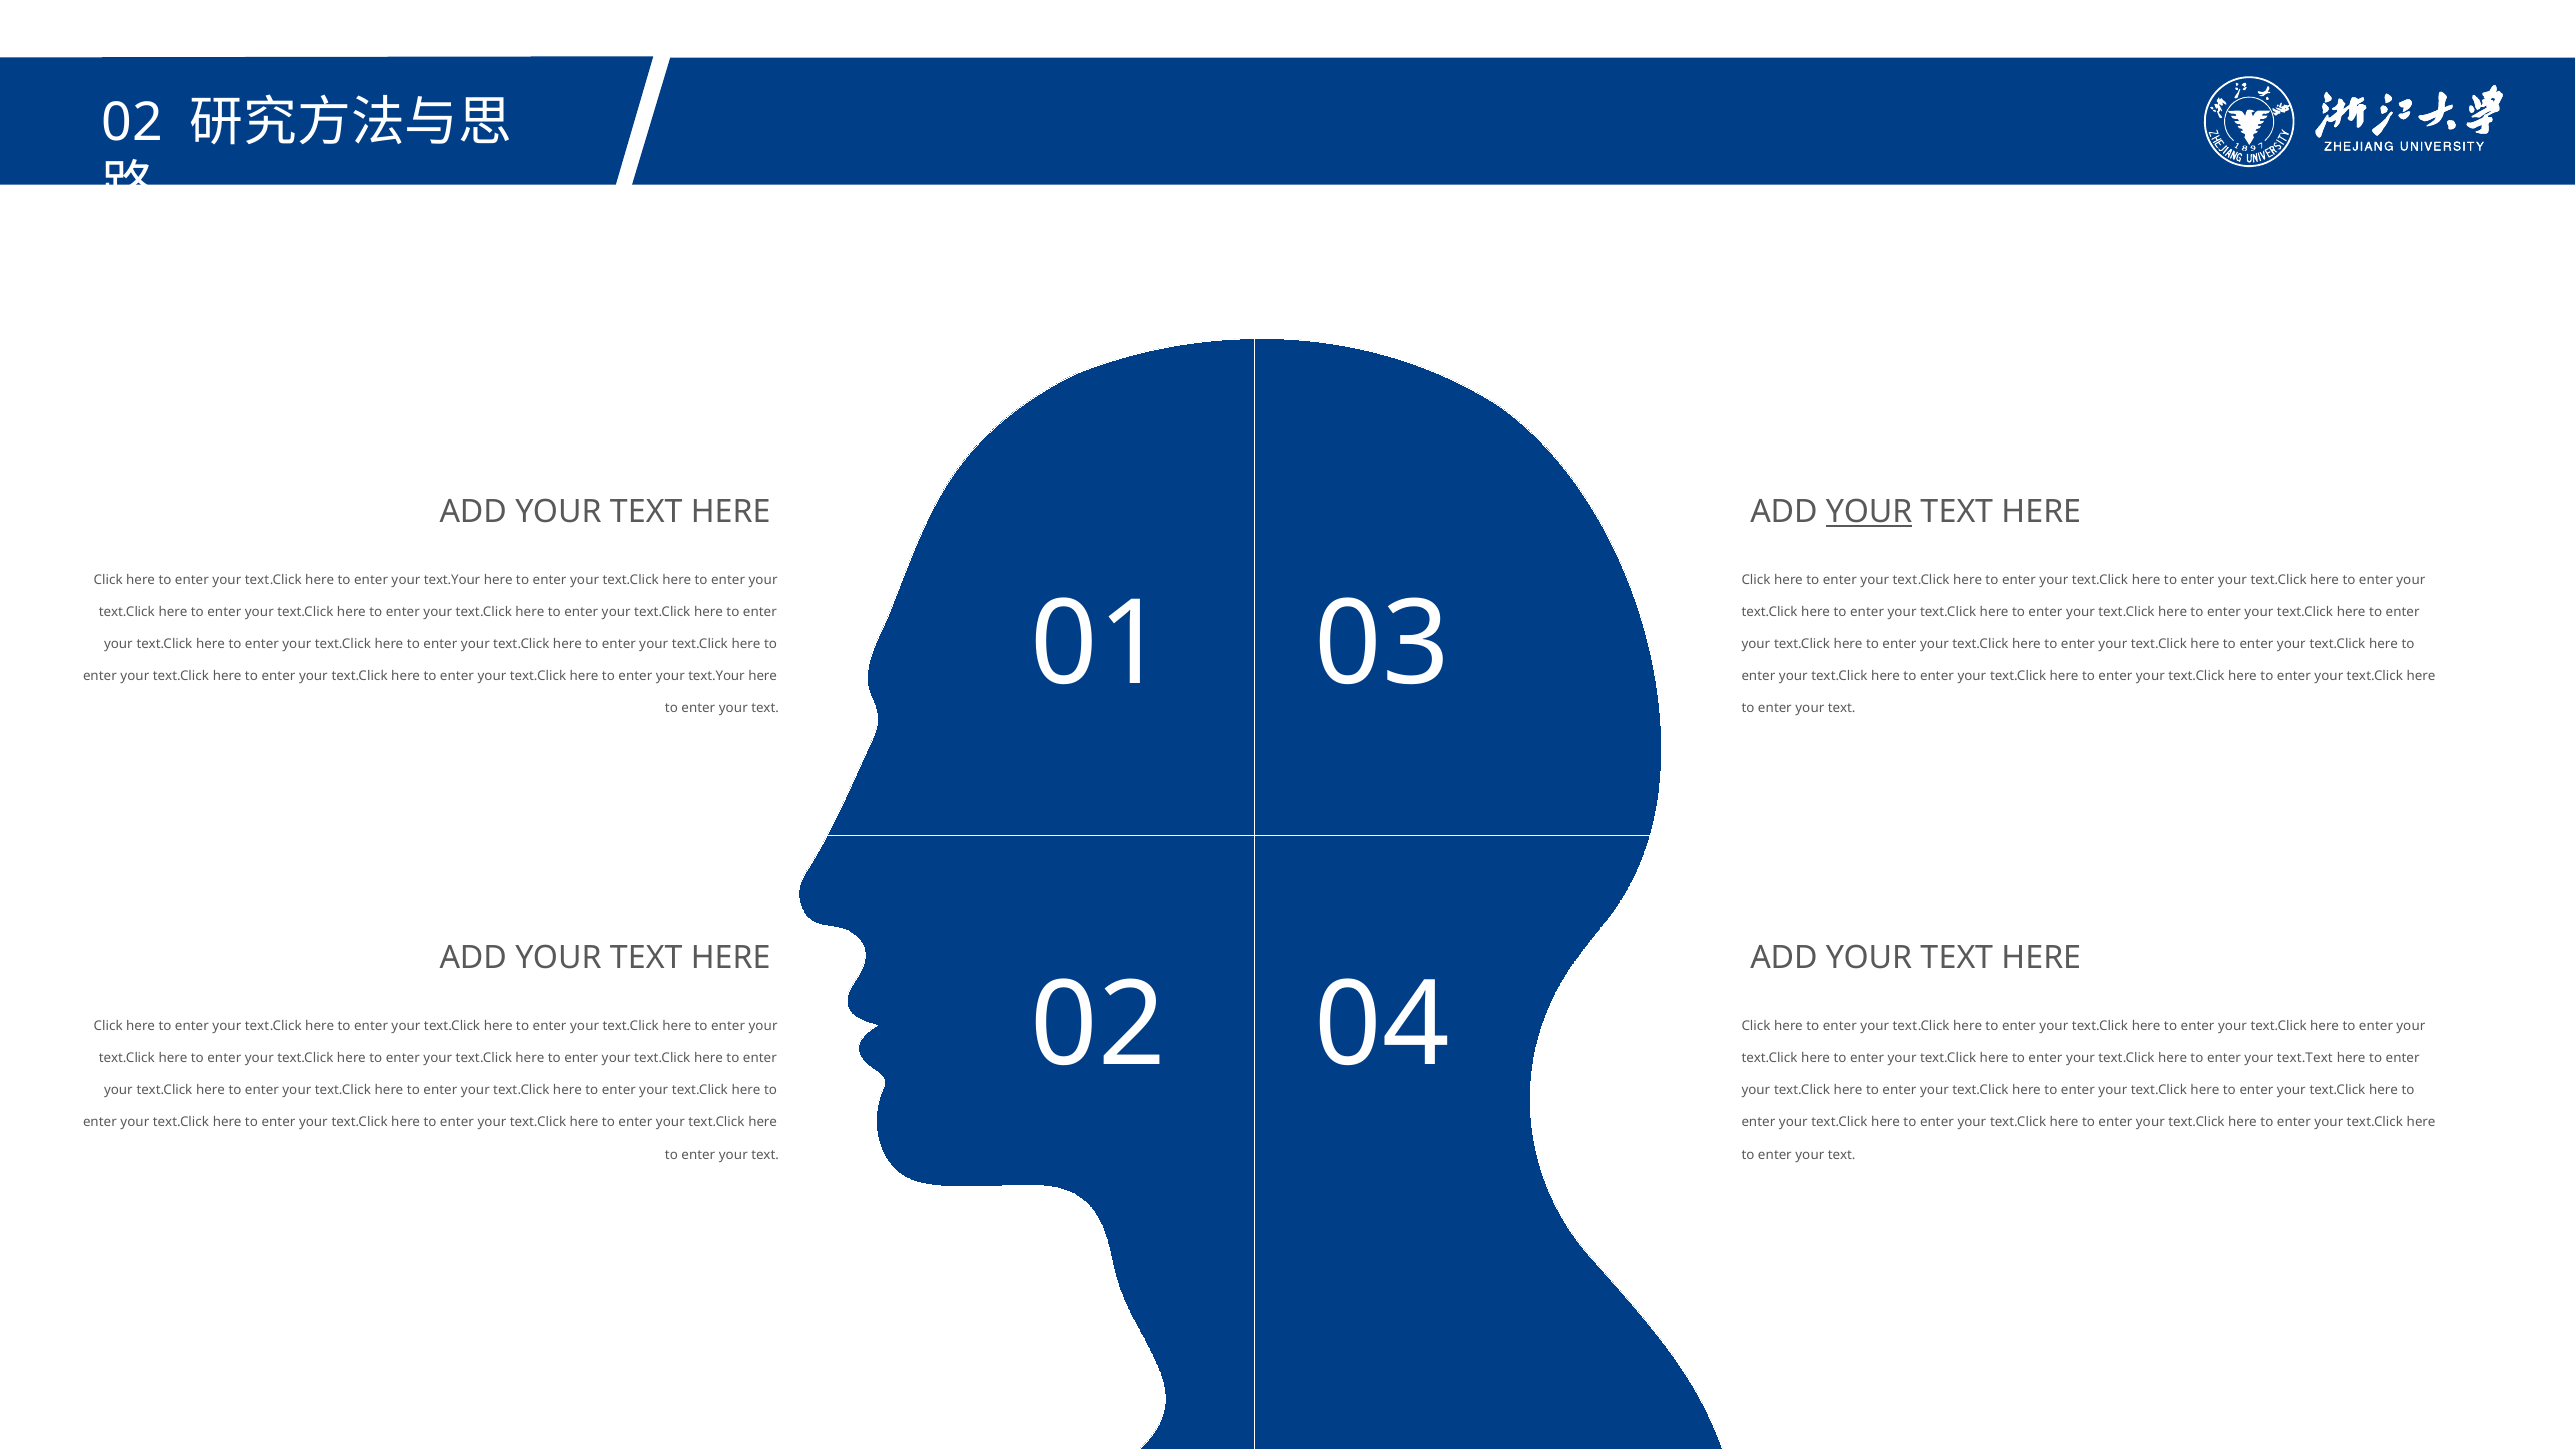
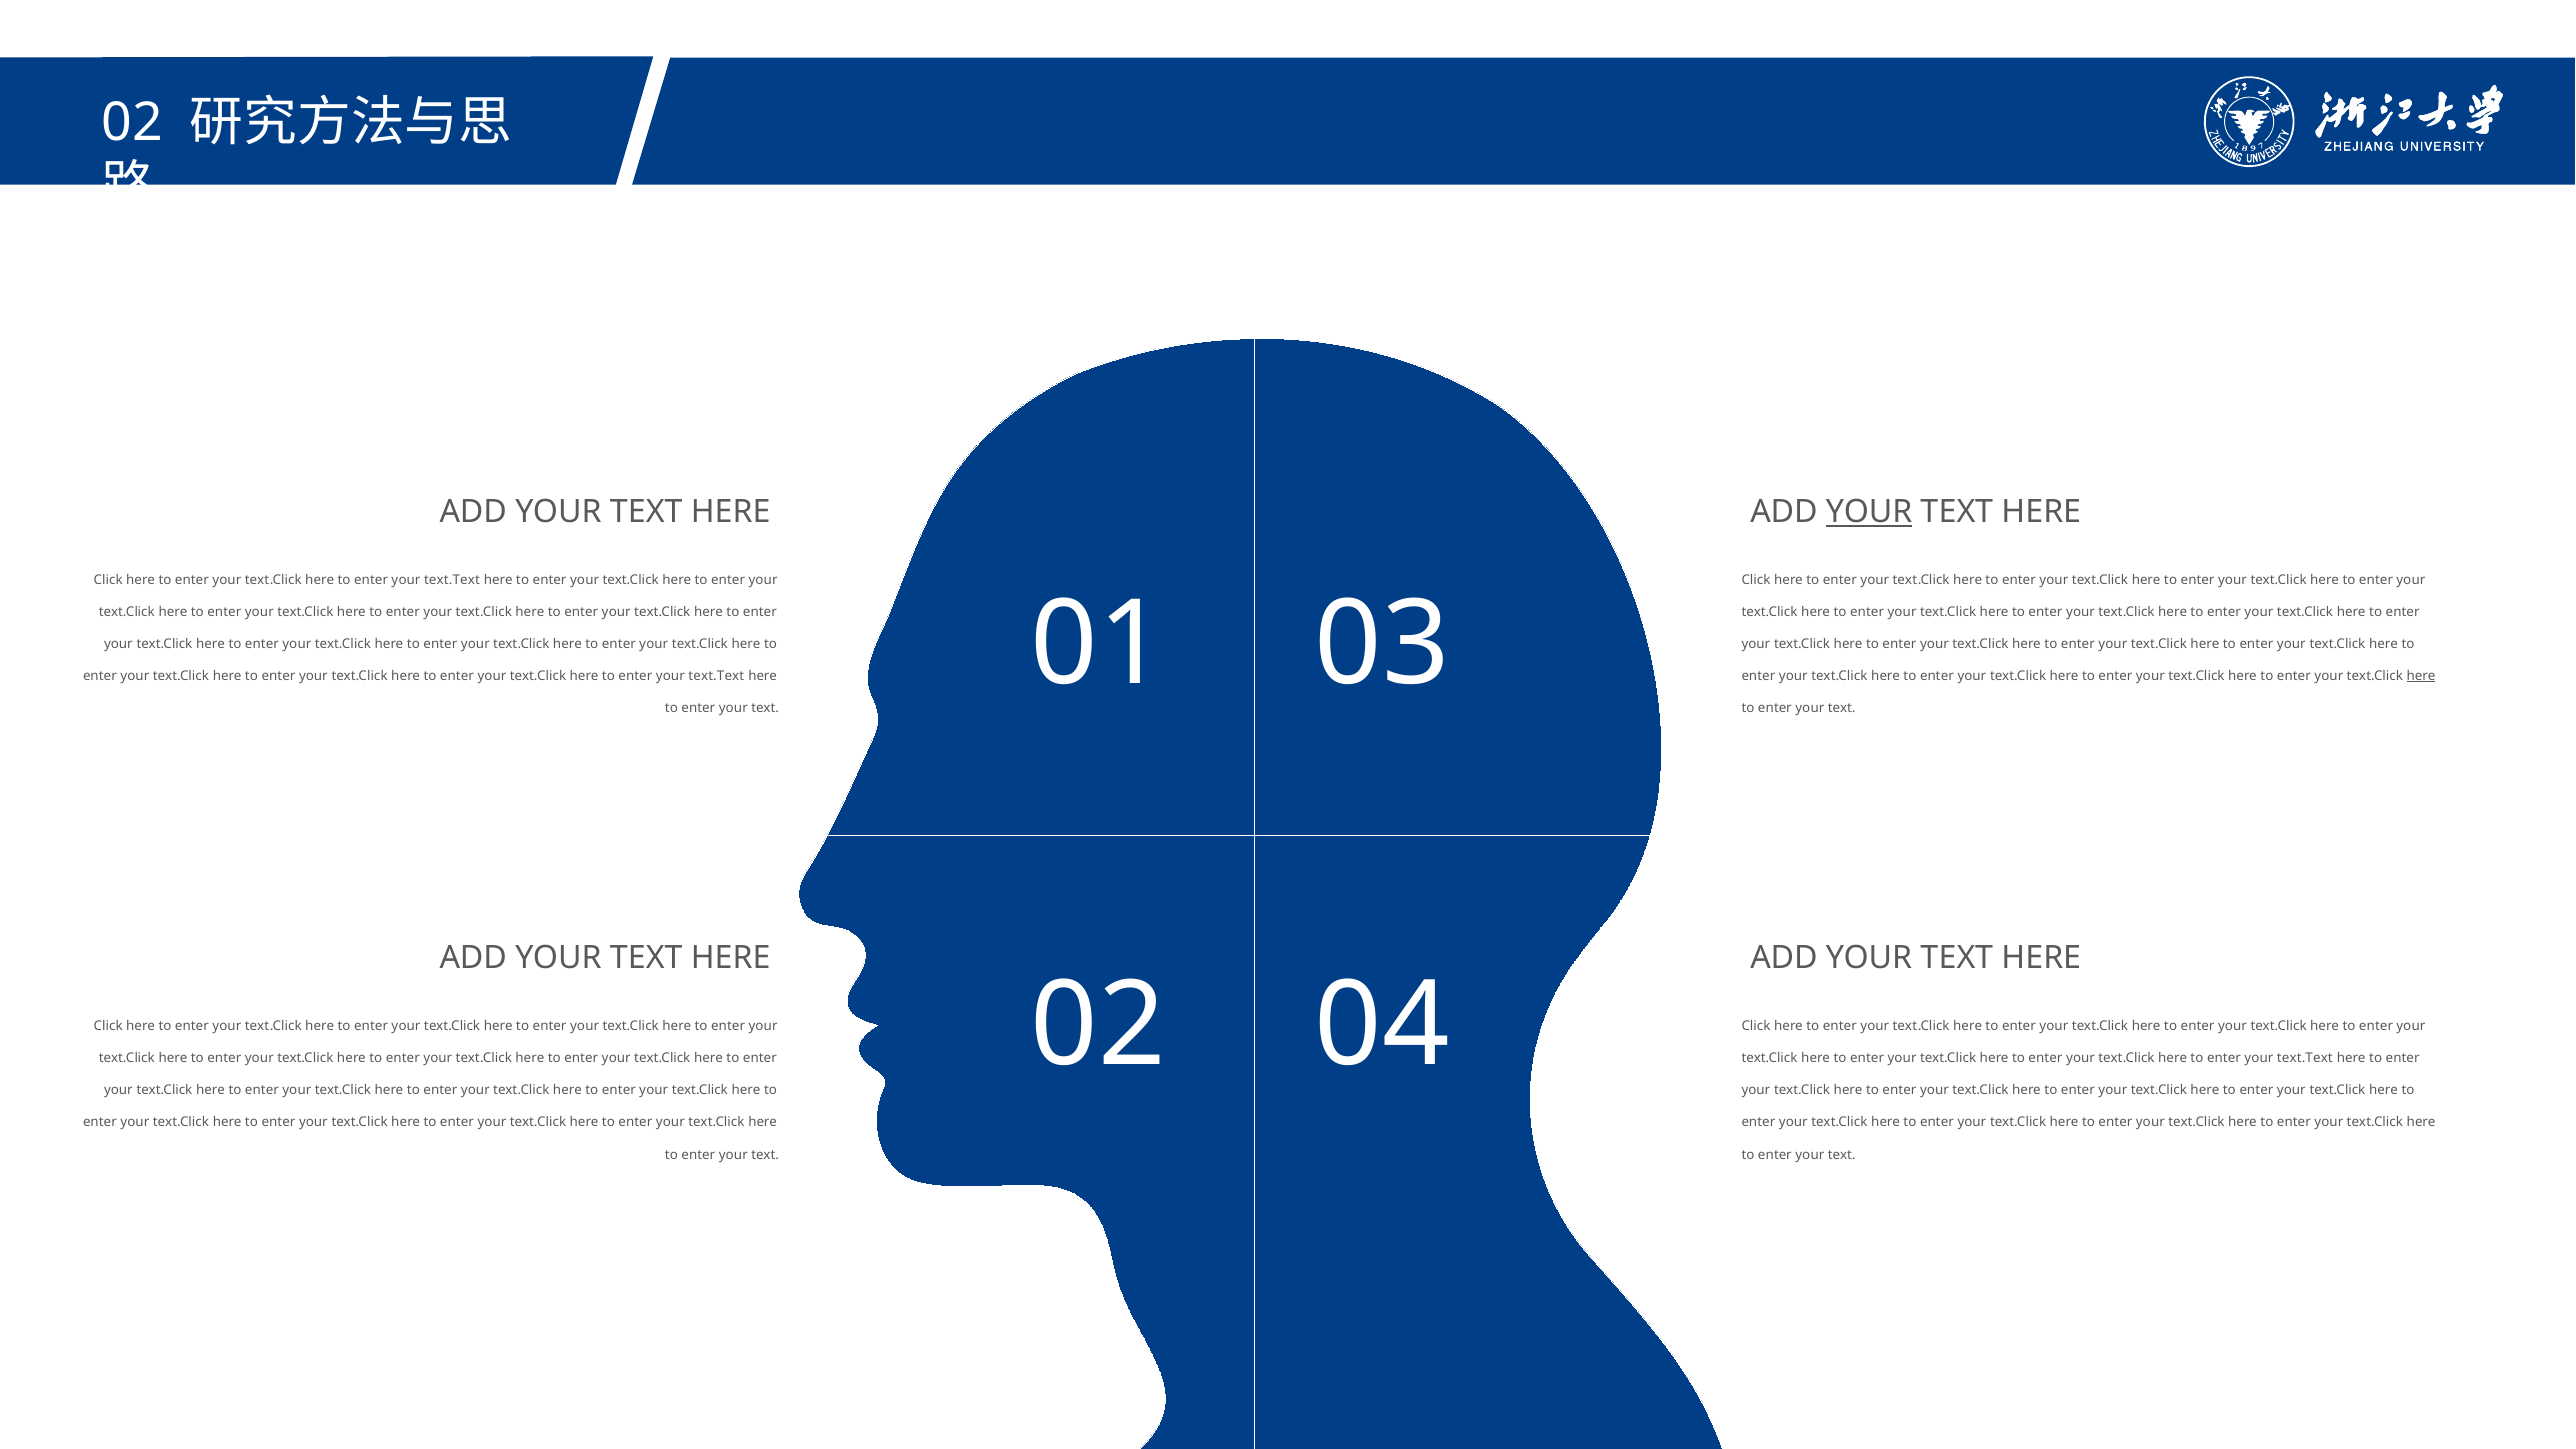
text.Your: text.Your -> text.Text (452, 580)
text.Your: text.Your -> text.Text (716, 676)
here underline: none -> present (2421, 676)
